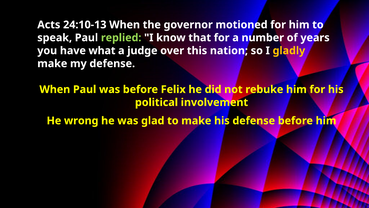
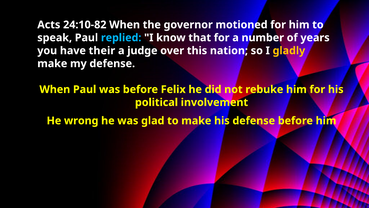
24:10-13: 24:10-13 -> 24:10-82 (85, 25)
replied colour: light green -> light blue (121, 38)
what: what -> their (102, 51)
